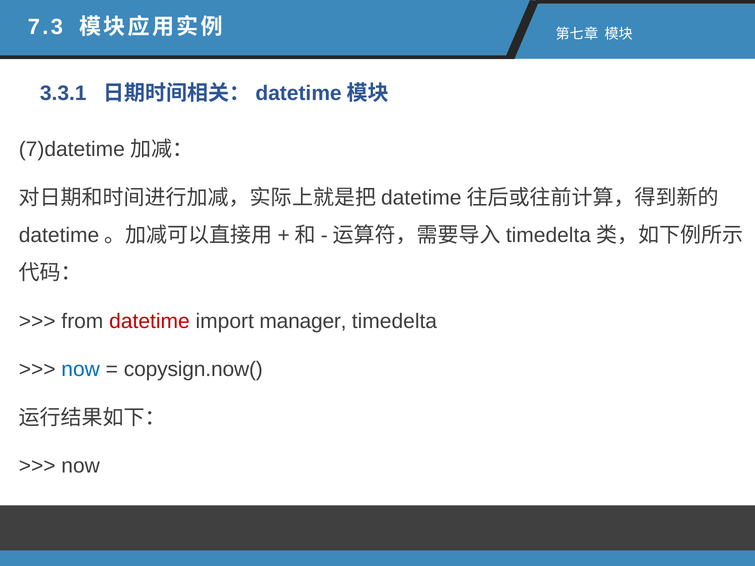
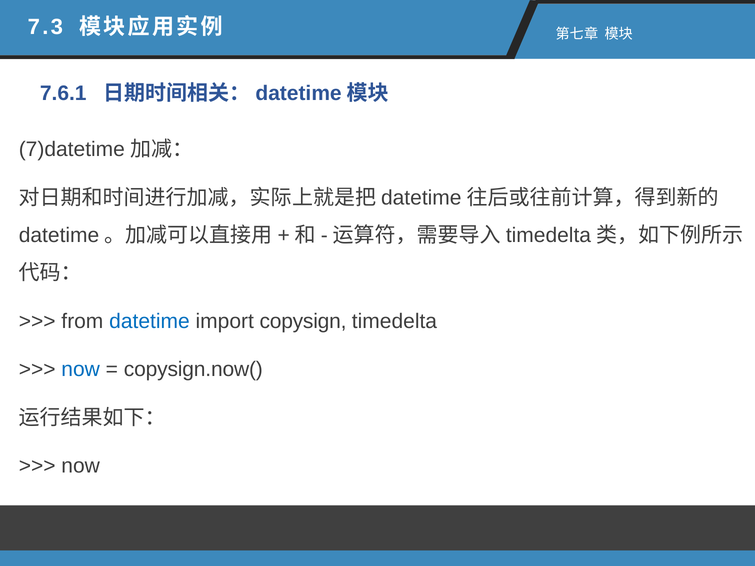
3.3.1: 3.3.1 -> 7.6.1 (63, 93)
datetime colour: red -> blue (150, 321)
manager: manager -> copysign (303, 321)
